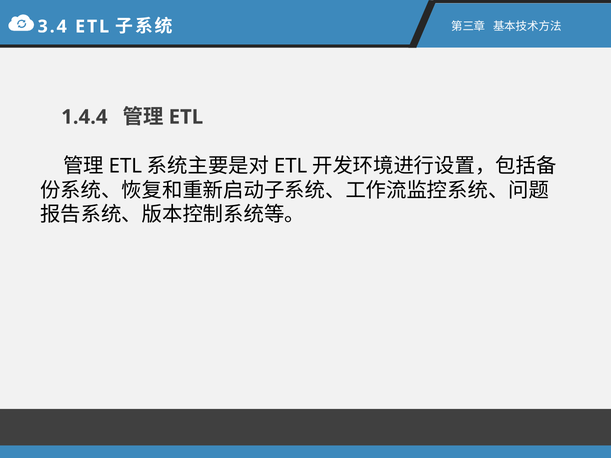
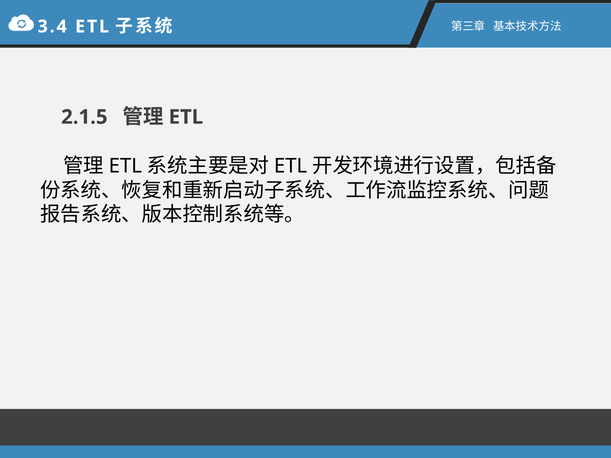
1.4.4: 1.4.4 -> 2.1.5 (84, 117)
